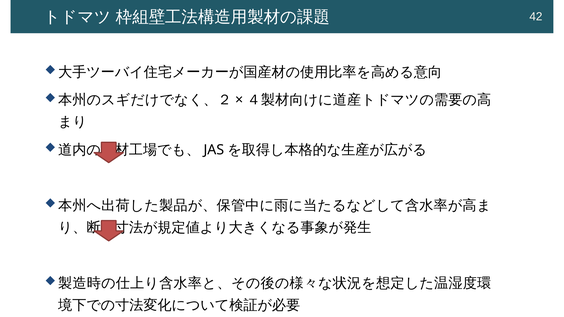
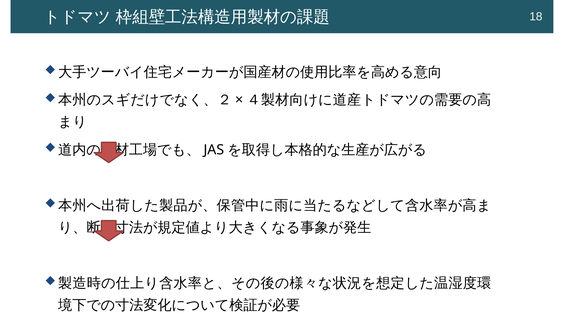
42: 42 -> 18 (536, 17)
